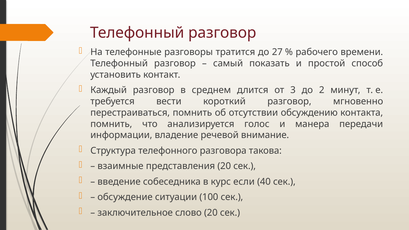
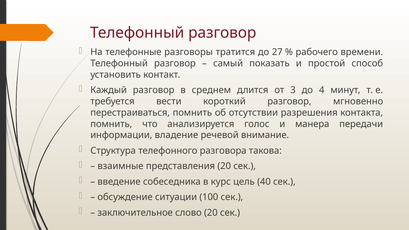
2: 2 -> 4 (322, 90)
обсуждению: обсуждению -> разрешения (309, 113)
если: если -> цель (244, 182)
